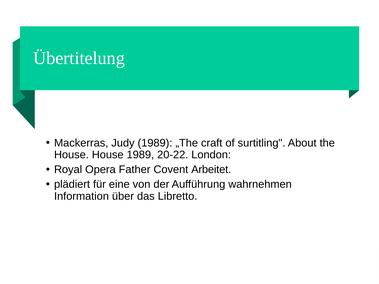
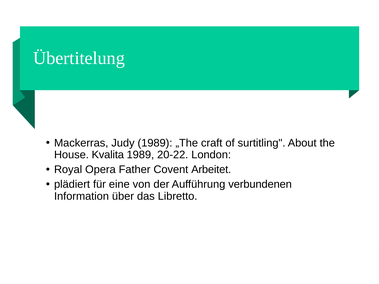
House House: House -> Kvalita (108, 155)
wahrnehmen: wahrnehmen -> verbundenen (260, 184)
